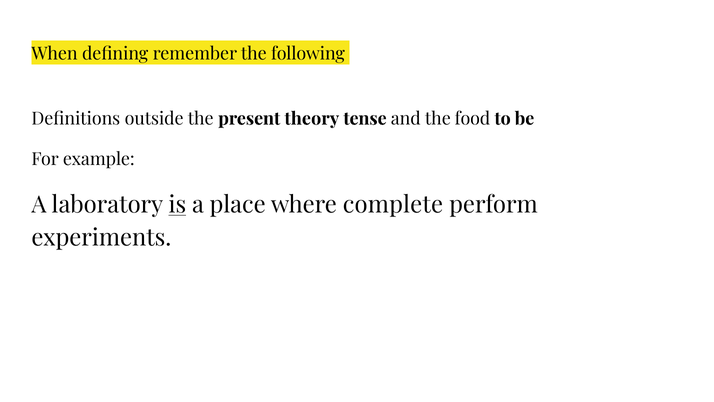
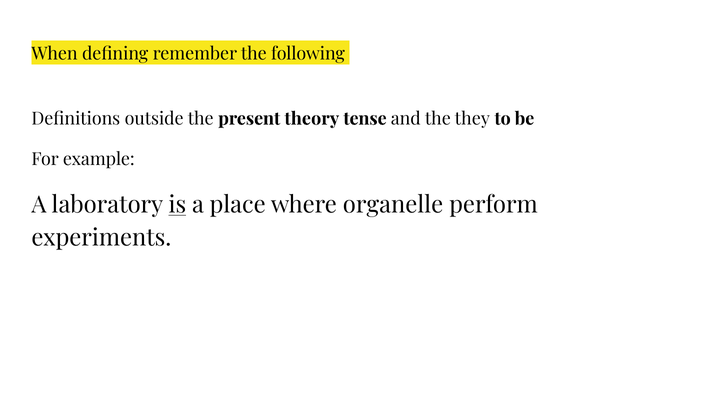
food: food -> they (472, 119)
complete: complete -> organelle (393, 205)
